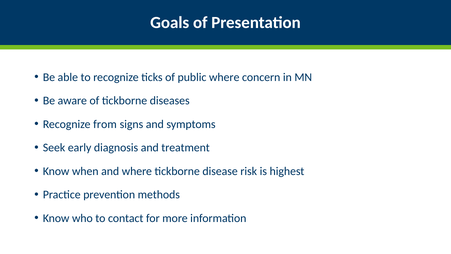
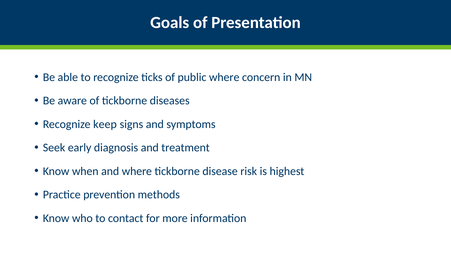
from: from -> keep (105, 124)
